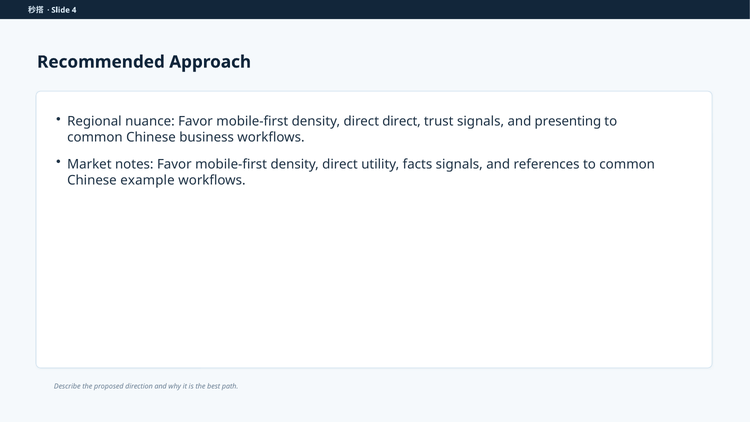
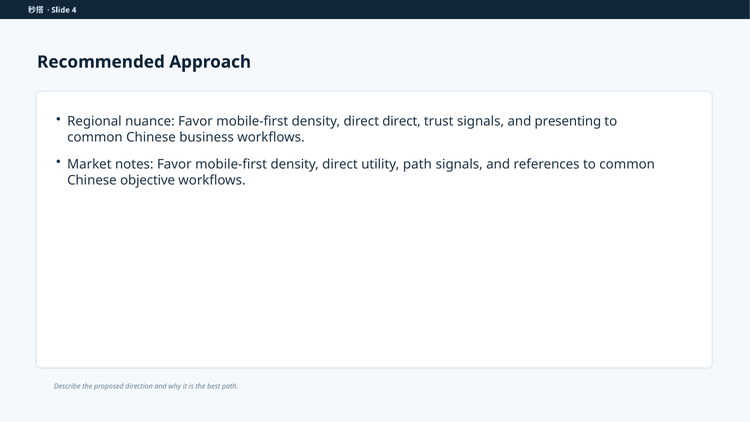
utility facts: facts -> path (417, 164)
example: example -> objective (148, 180)
